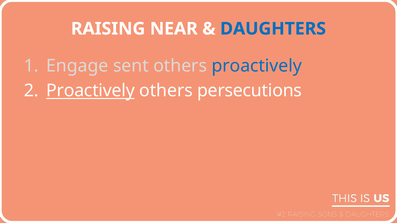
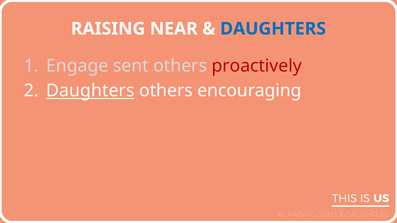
proactively colour: blue -> red (257, 66)
Proactively: Proactively -> Daughters (90, 91)
persecutions: persecutions -> encouraging (249, 91)
